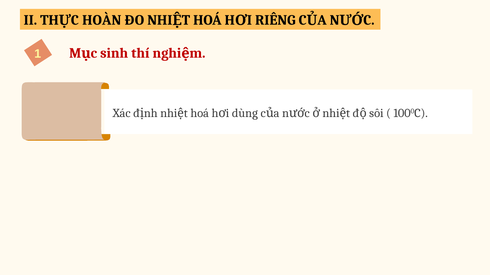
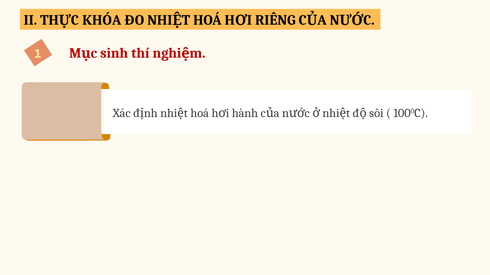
HOÀN: HOÀN -> KHÓA (102, 20)
dùng: dùng -> hành (245, 113)
